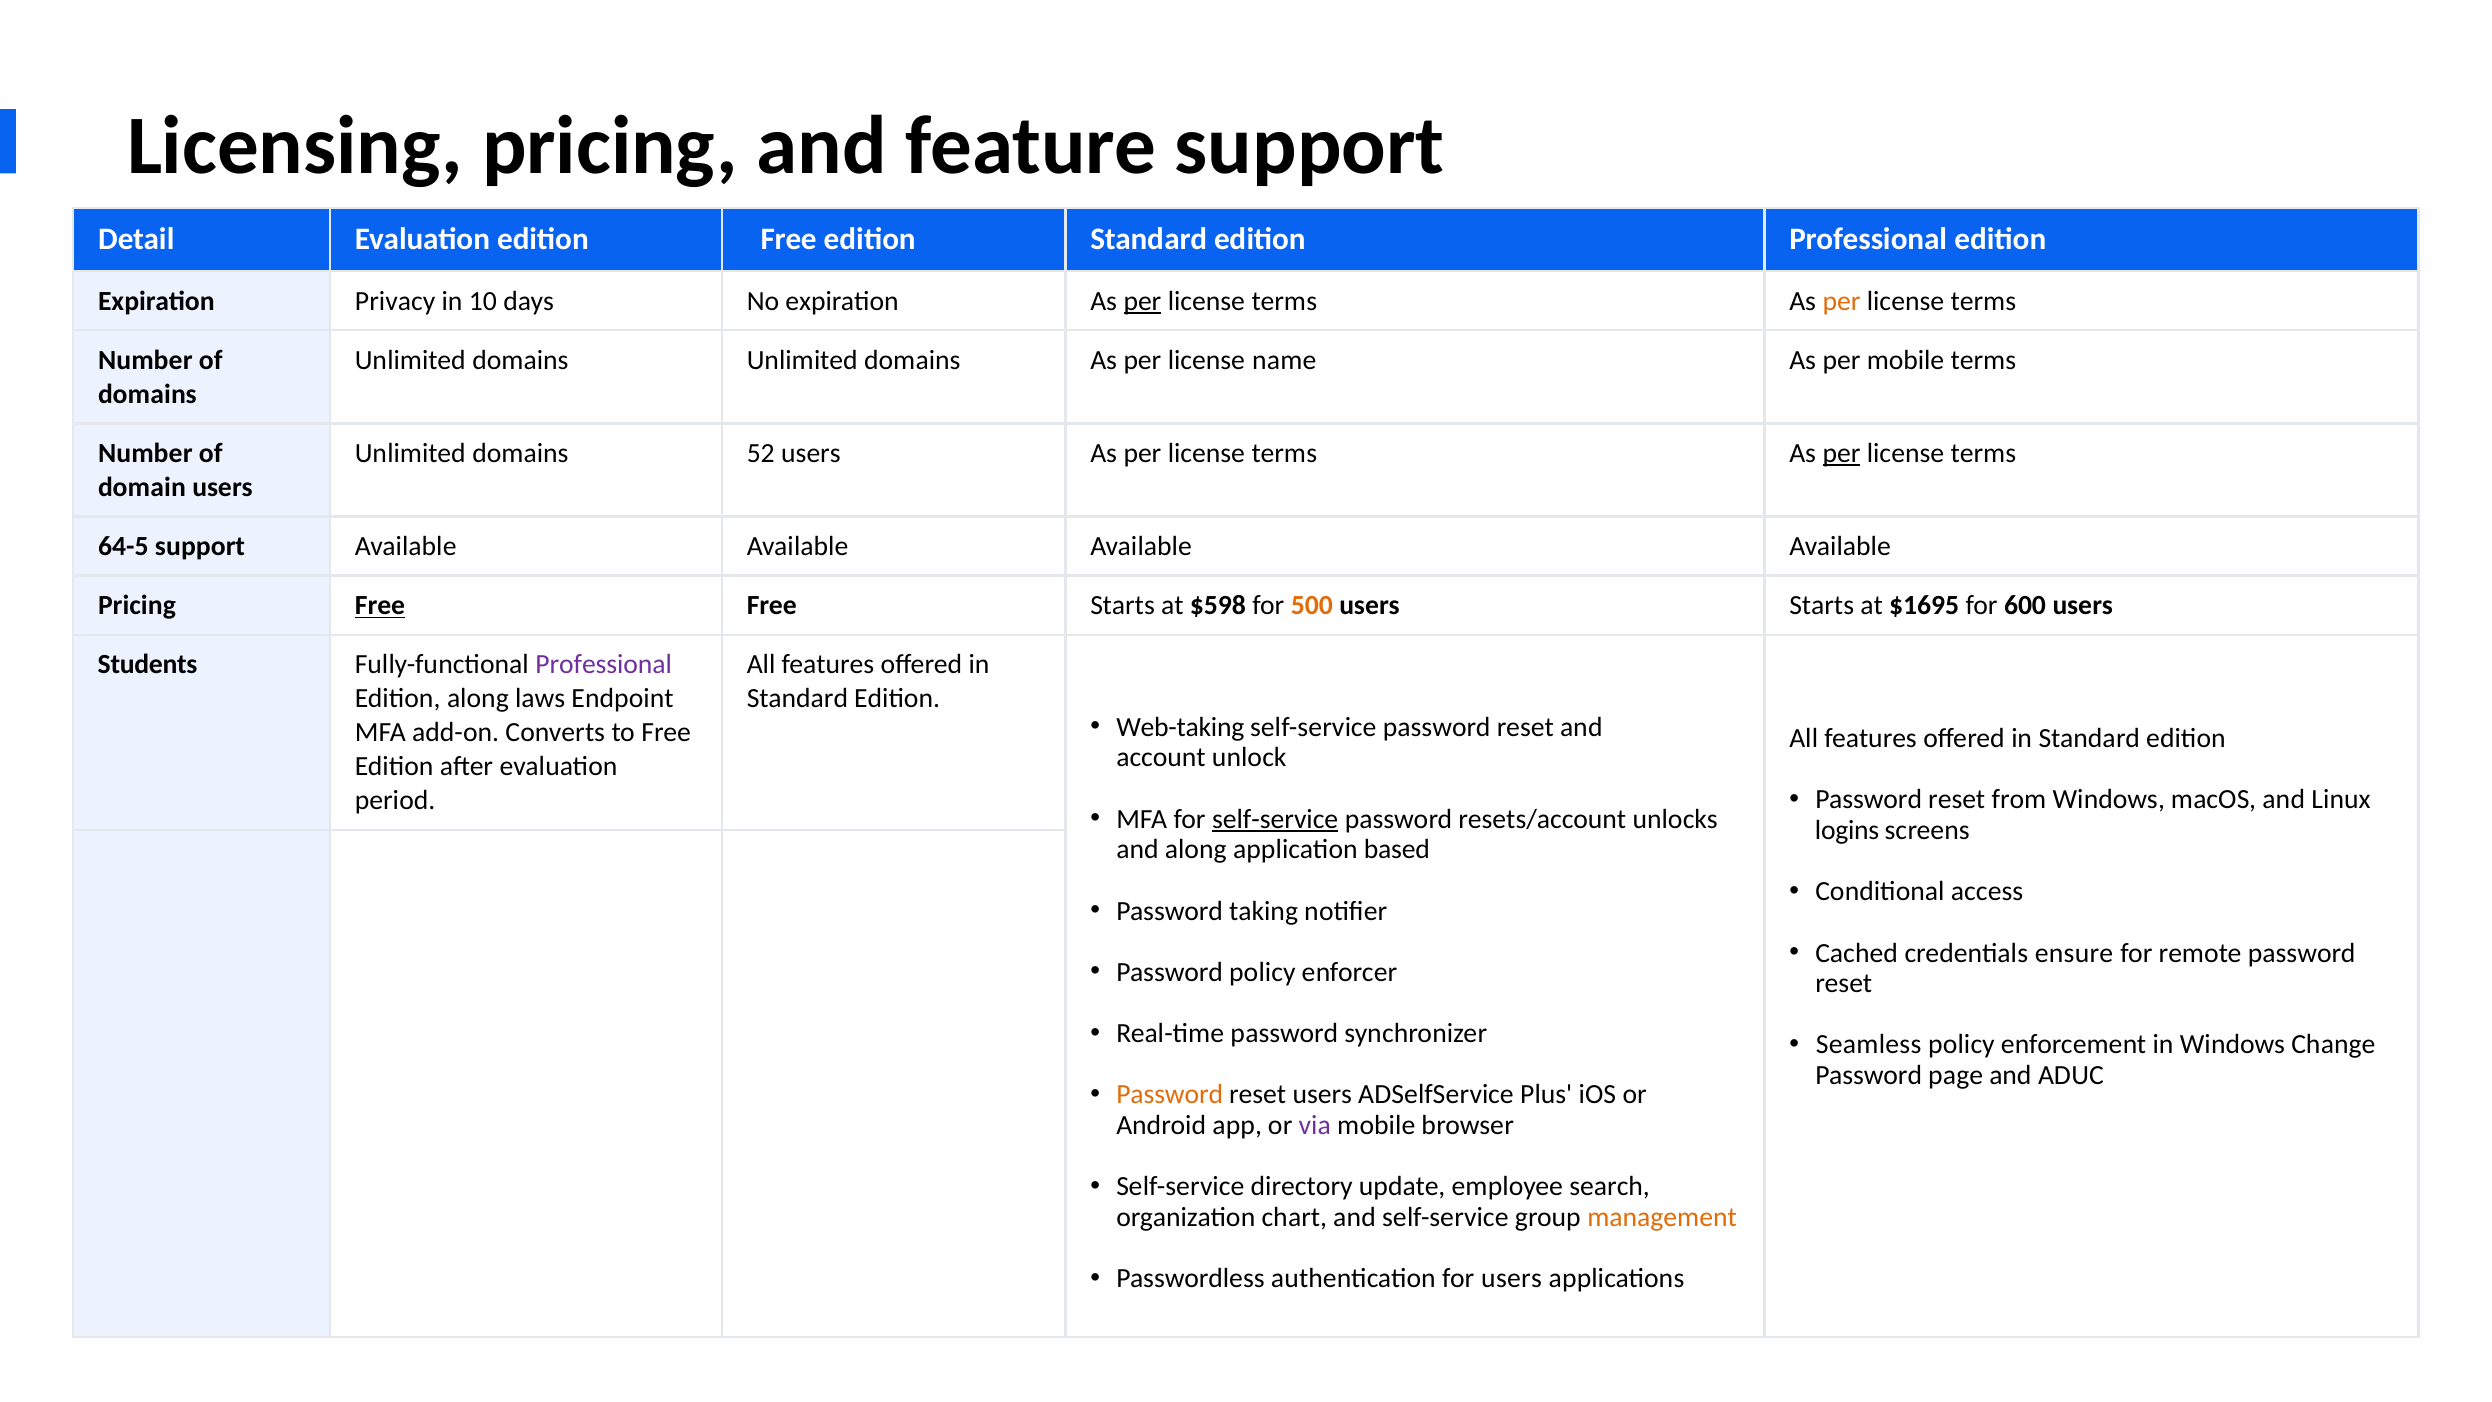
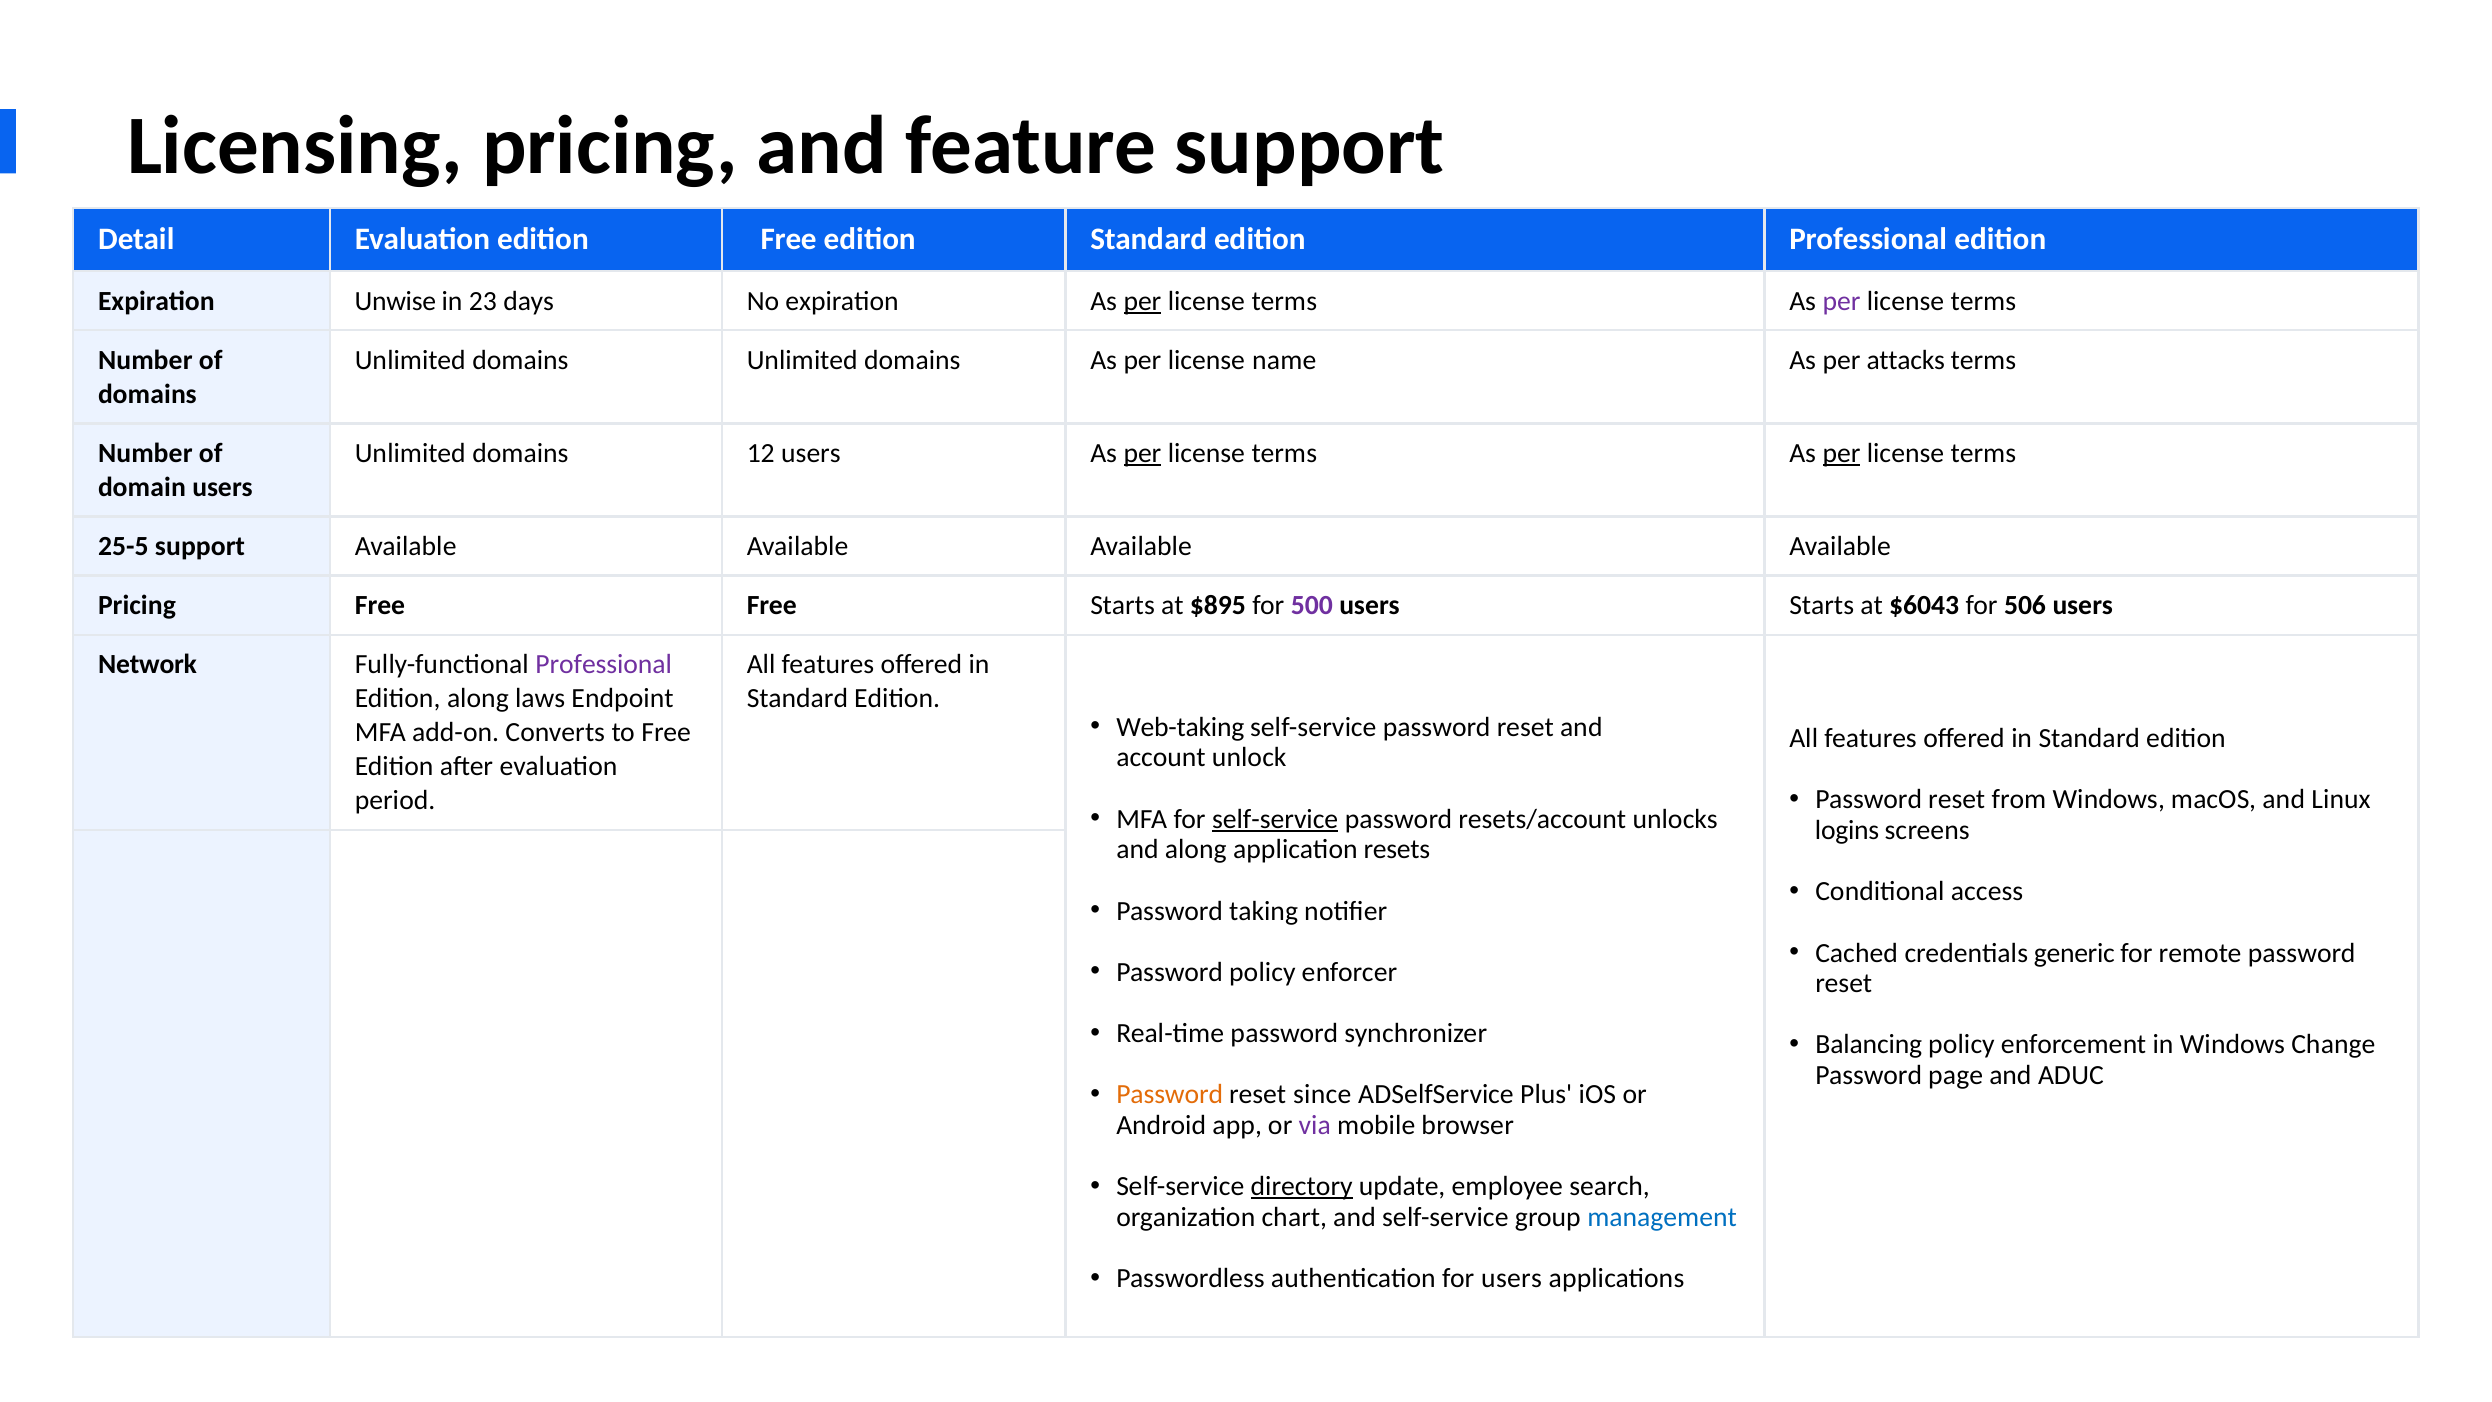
Privacy: Privacy -> Unwise (395, 301)
10: 10 -> 23 (483, 301)
per colour: orange -> purple (1842, 301)
per mobile: mobile -> attacks (1906, 360)
52: 52 -> 12 (761, 453)
per underline: none -> present (1142, 453)
64-5: 64-5 -> 25-5 (123, 546)
Free underline: present -> none (380, 605)
$598: $598 -> $895 (1218, 605)
500 colour: orange -> purple (1312, 605)
$1695: $1695 -> $6043 (1924, 605)
600: 600 -> 506 (2025, 605)
Students: Students -> Network (148, 664)
based: based -> resets (1397, 850)
ensure: ensure -> generic (2074, 953)
Seamless: Seamless -> Balancing (1869, 1045)
reset users: users -> since (1322, 1094)
directory underline: none -> present (1302, 1186)
management colour: orange -> blue (1662, 1217)
